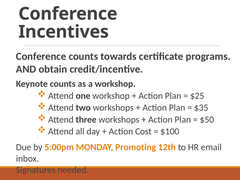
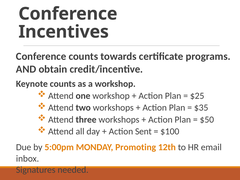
Cost: Cost -> Sent (143, 131)
